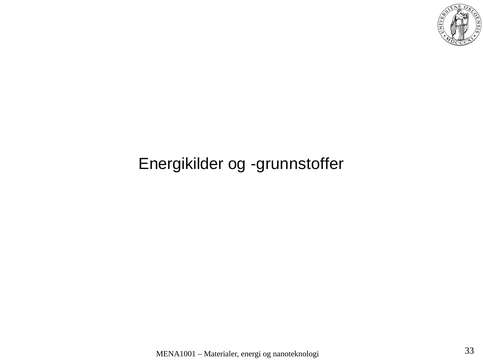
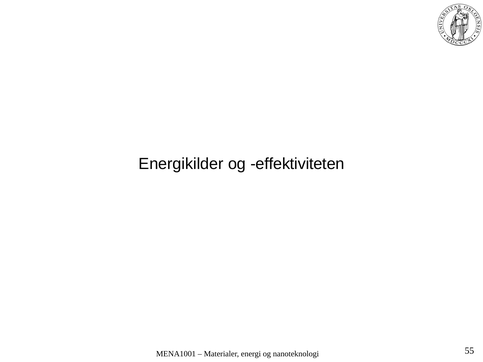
grunnstoffer: grunnstoffer -> effektiviteten (297, 164)
33: 33 -> 55 (469, 351)
